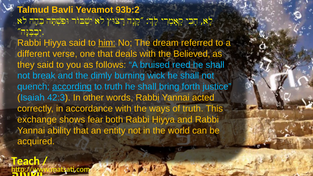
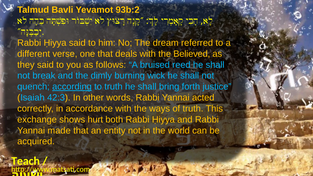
him underline: present -> none (107, 43)
fear: fear -> hurt (95, 120)
ability: ability -> made (59, 131)
